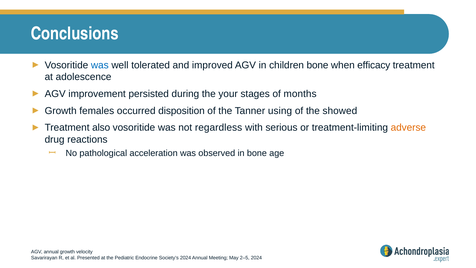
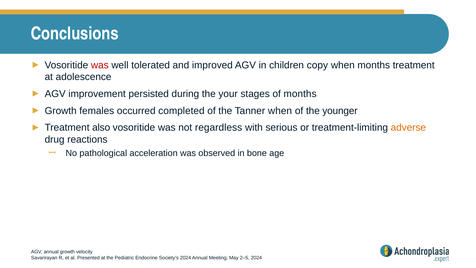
was colour: blue -> red (100, 65)
children bone: bone -> copy (317, 65)
when efficacy: efficacy -> months (374, 65)
disposition: disposition -> completed (181, 111)
Tanner using: using -> when (280, 111)
showed: showed -> younger (340, 111)
